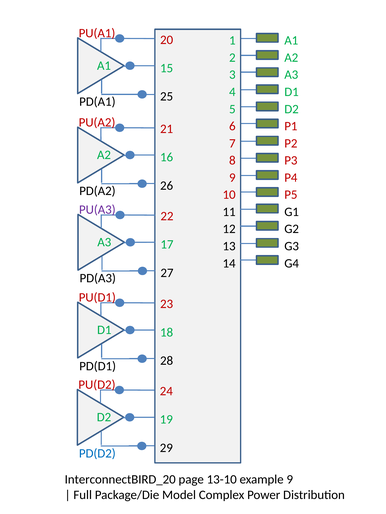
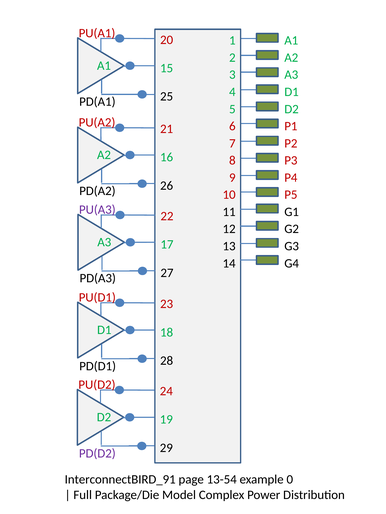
PD(D2 colour: blue -> purple (97, 454)
InterconnectBIRD_20: InterconnectBIRD_20 -> InterconnectBIRD_91 (120, 480)
13-10: 13-10 -> 13-54 (222, 480)
example 9: 9 -> 0 (290, 480)
